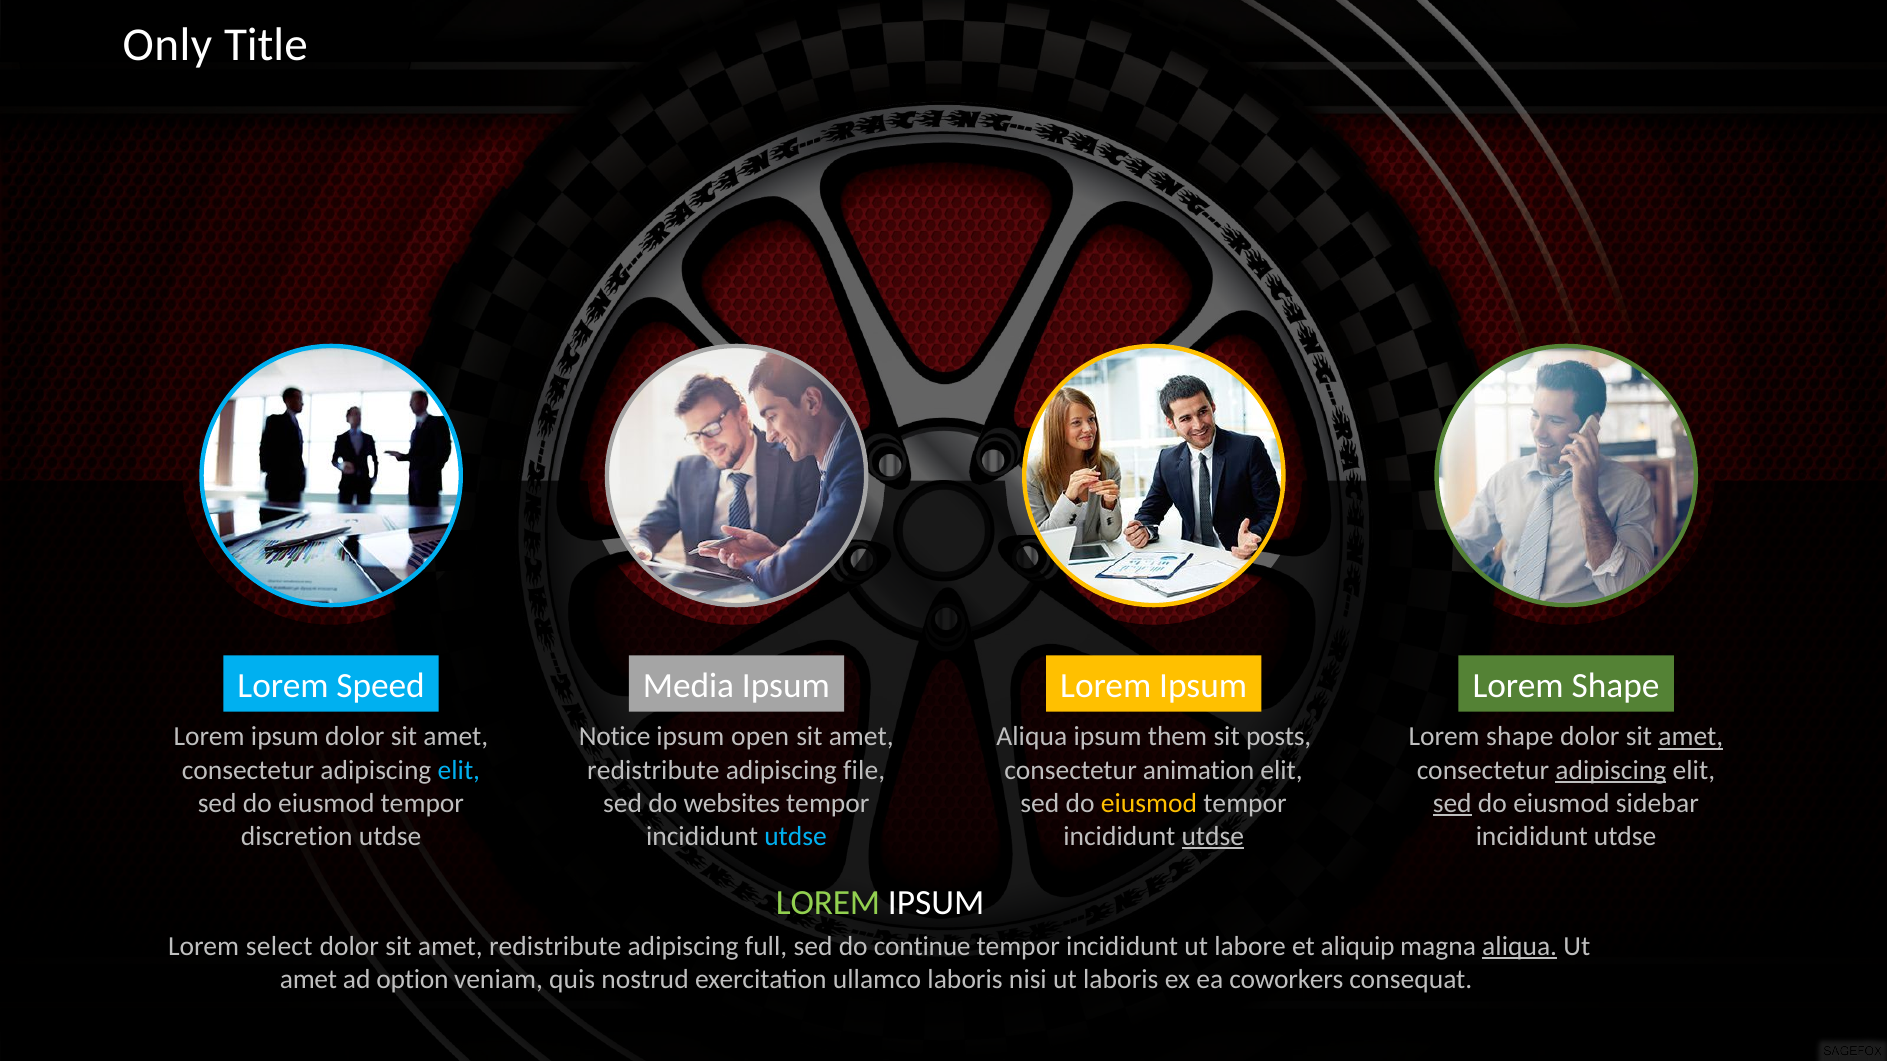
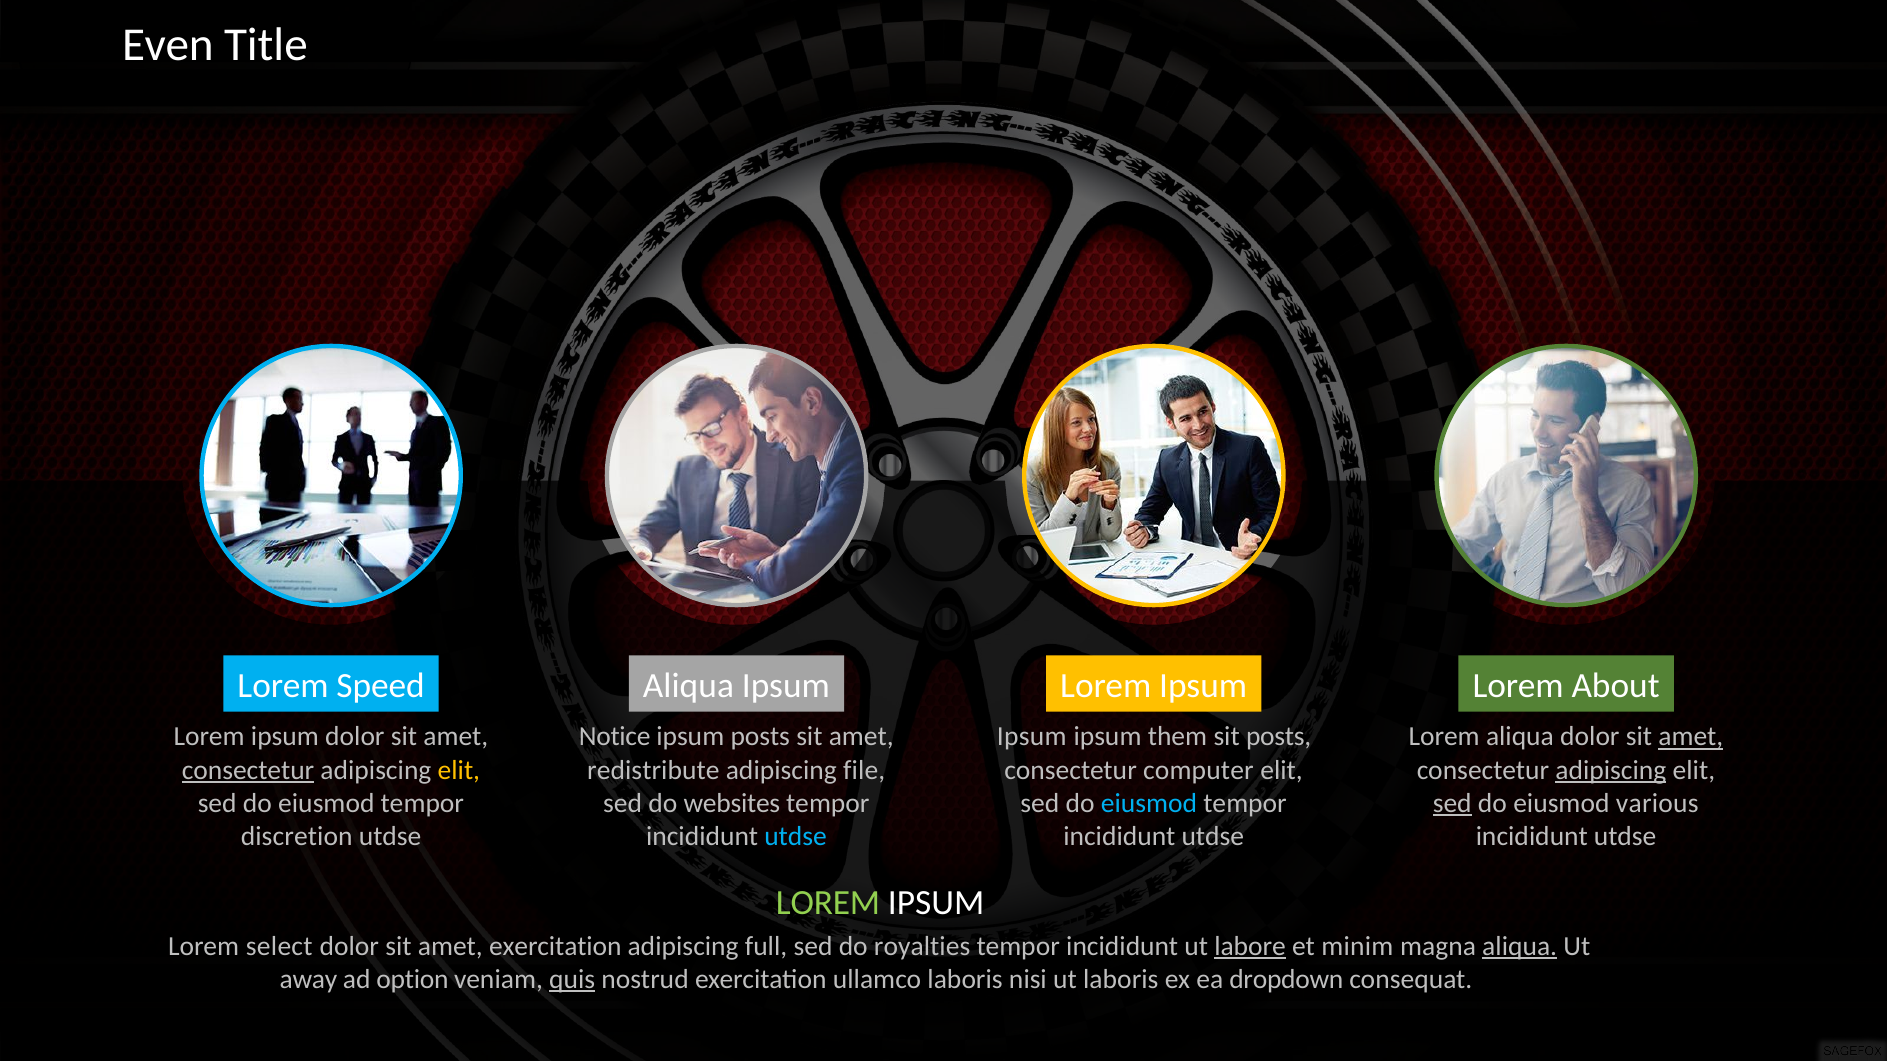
Only: Only -> Even (168, 45)
Media: Media -> Aliqua (688, 686)
Shape: Shape -> About (1616, 686)
ipsum open: open -> posts (760, 737)
Aliqua: Aliqua -> Ipsum (1032, 737)
shape: shape -> aliqua (1520, 737)
consectetur underline: none -> present (248, 770)
elit colour: light blue -> yellow (459, 770)
animation: animation -> computer (1198, 770)
eiusmod colour: yellow -> light blue (1149, 803)
sidebar: sidebar -> various (1657, 803)
utdse underline: present -> none (1213, 836)
dolor sit amet redistribute: redistribute -> exercitation (555, 946)
continue: continue -> royalties (922, 946)
labore underline: none -> present (1250, 946)
aliquip: aliquip -> minim (1357, 946)
amet: amet -> away (308, 979)
quis underline: none -> present (572, 979)
coworkers: coworkers -> dropdown (1286, 979)
